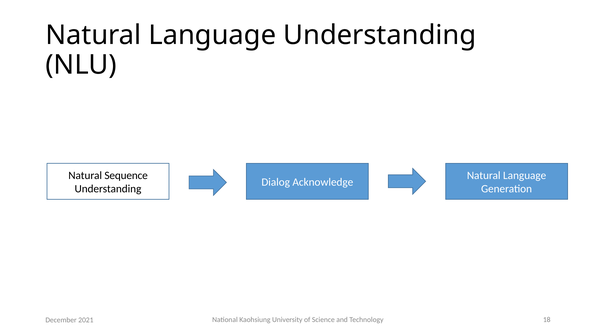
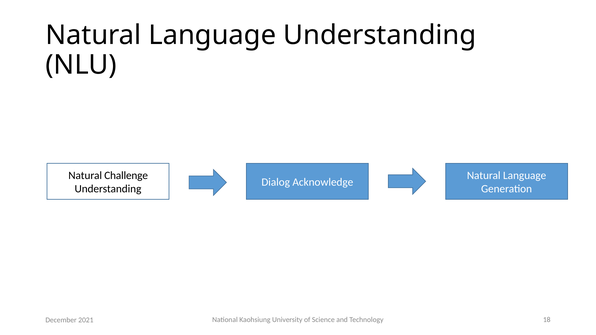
Sequence: Sequence -> Challenge (126, 175)
